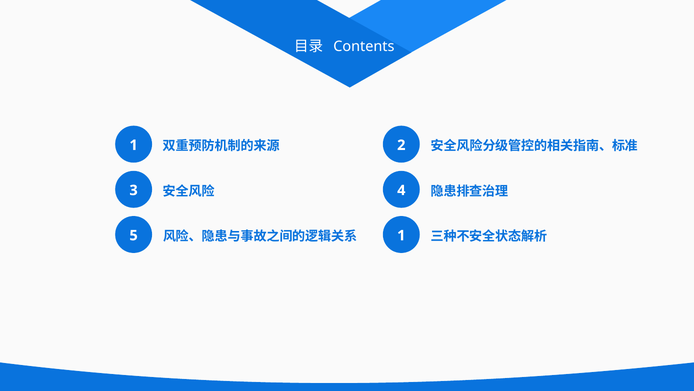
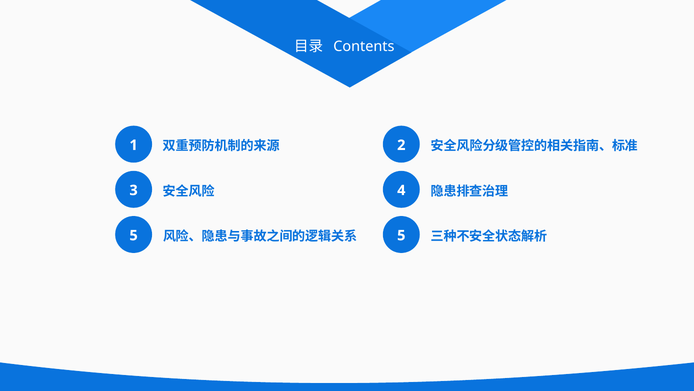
1: 1 -> 5 (401, 235)
